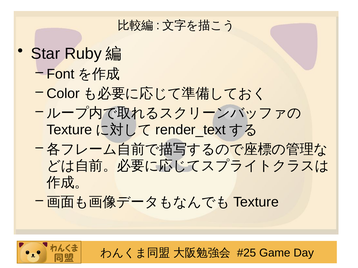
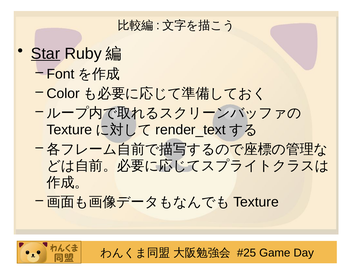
Star underline: none -> present (46, 54)
